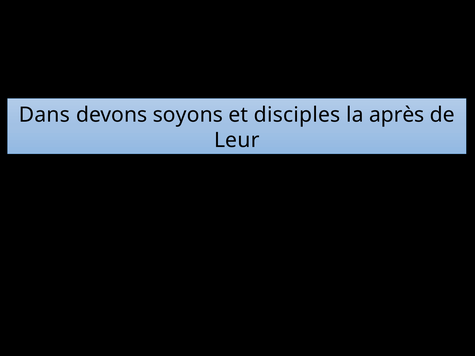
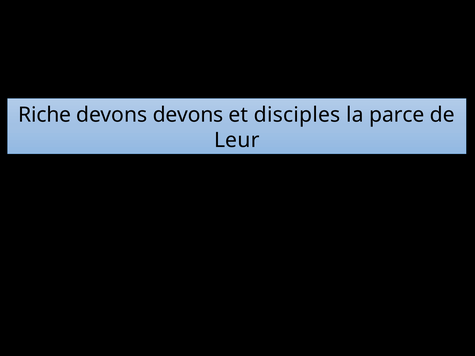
Dans: Dans -> Riche (45, 115)
devons soyons: soyons -> devons (188, 115)
après: après -> parce (397, 115)
